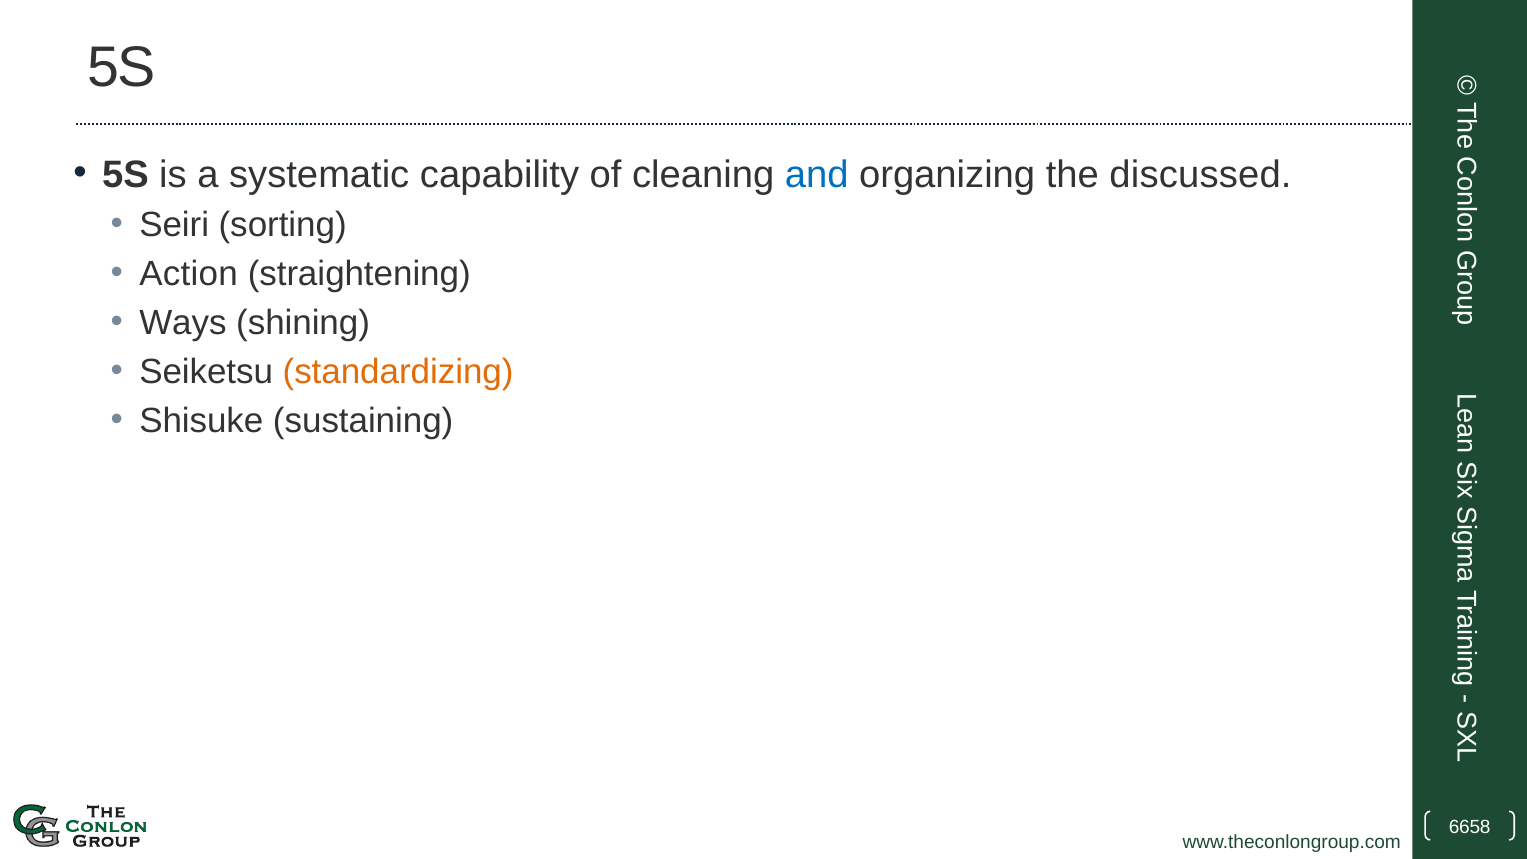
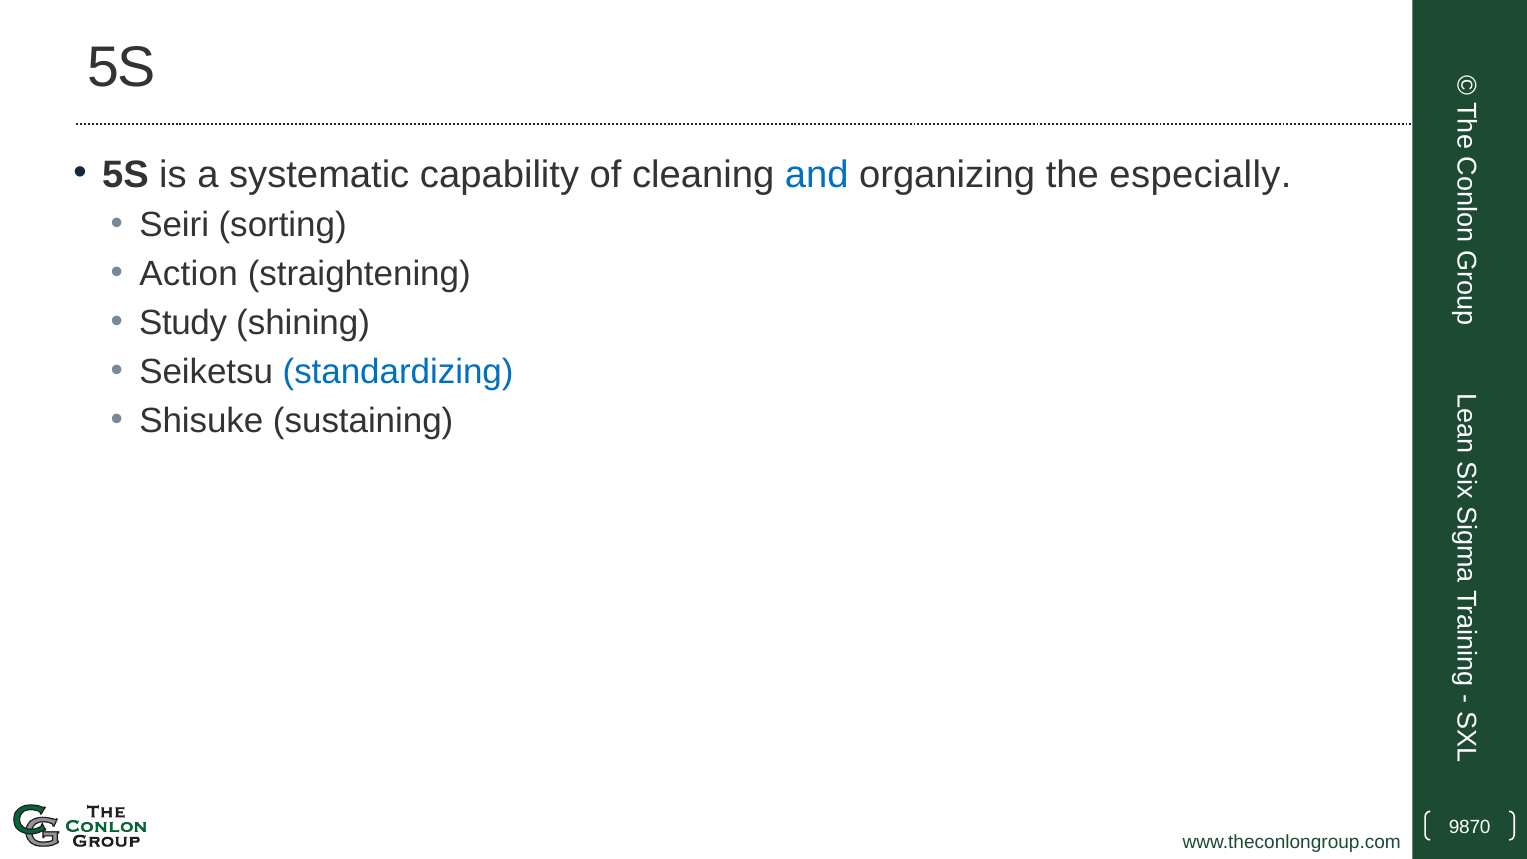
discussed: discussed -> especially (1200, 174)
Ways: Ways -> Study (183, 323)
standardizing colour: orange -> blue (398, 372)
6658: 6658 -> 9870 (1470, 827)
